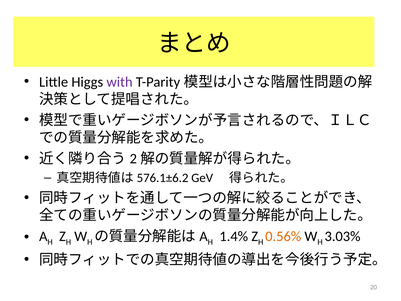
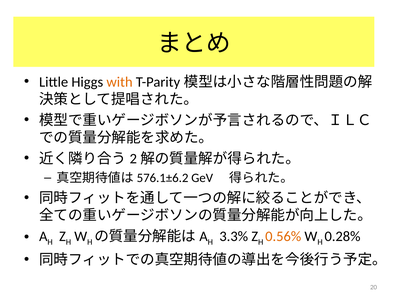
with colour: purple -> orange (120, 82)
1.4%: 1.4% -> 3.3% (234, 236)
3.03%: 3.03% -> 0.28% (343, 236)
